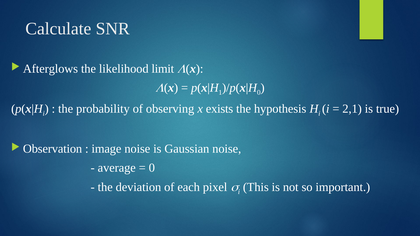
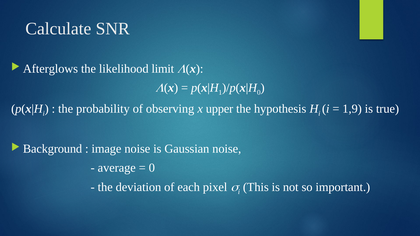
exists: exists -> upper (220, 109)
2,1: 2,1 -> 1,9 (352, 109)
Observation: Observation -> Background (53, 149)
